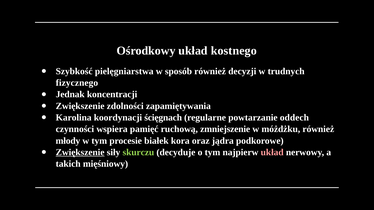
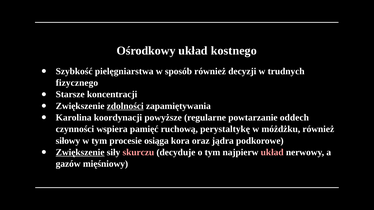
Jednak: Jednak -> Starsze (70, 95)
zdolności underline: none -> present (125, 106)
ścięgnach: ścięgnach -> powyższe (163, 118)
zmniejszenie: zmniejszenie -> perystaltykę (225, 129)
młody: młody -> siłowy (68, 141)
białek: białek -> osiąga (156, 141)
skurczu colour: light green -> pink (138, 153)
takich: takich -> gazów (68, 164)
